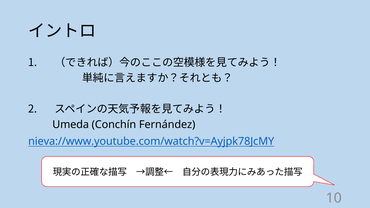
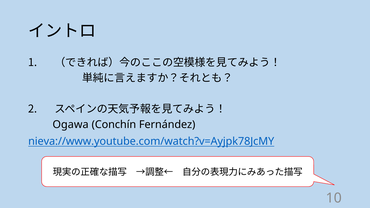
Umeda: Umeda -> Ogawa (71, 125)
